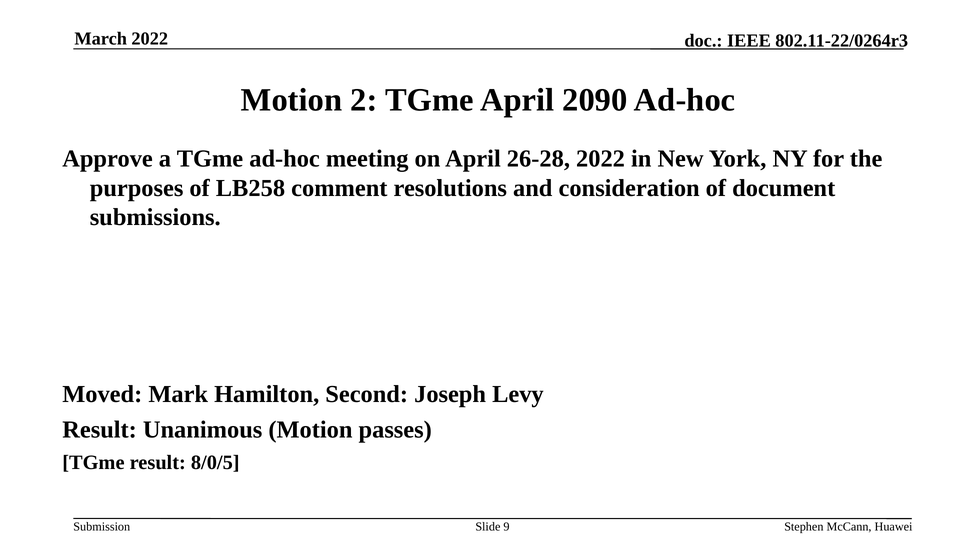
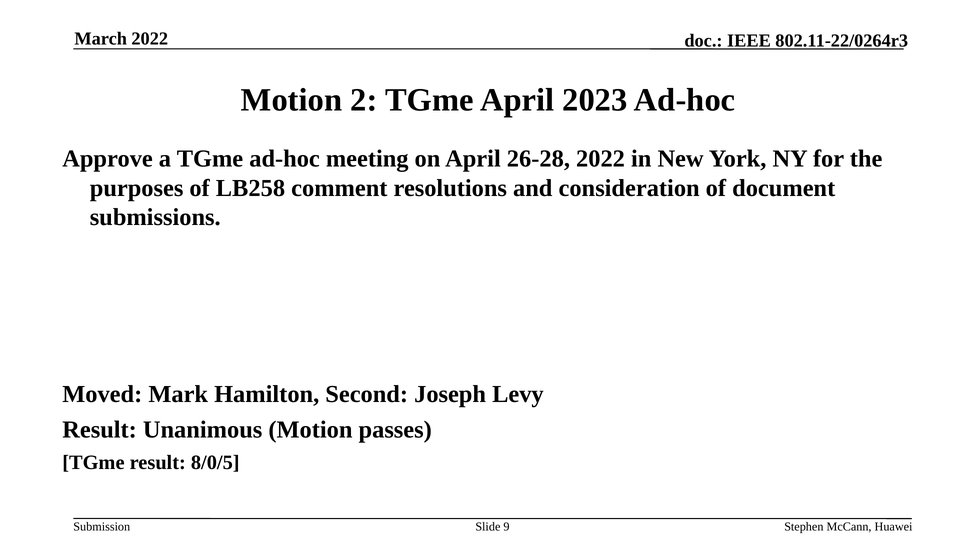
2090: 2090 -> 2023 (595, 100)
